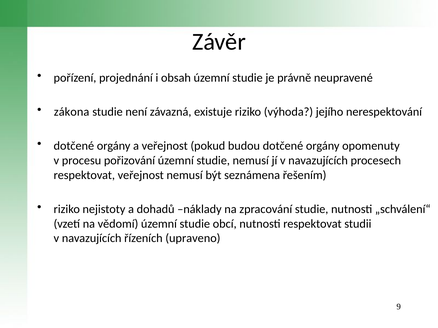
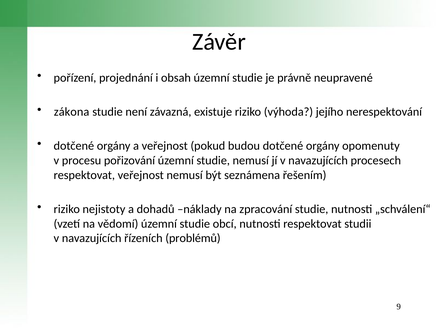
upraveno: upraveno -> problémů (193, 239)
